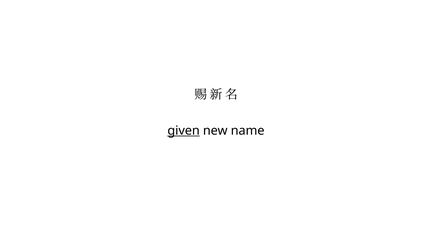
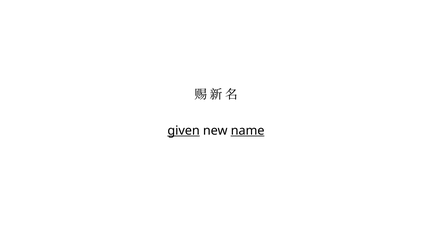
name underline: none -> present (248, 131)
